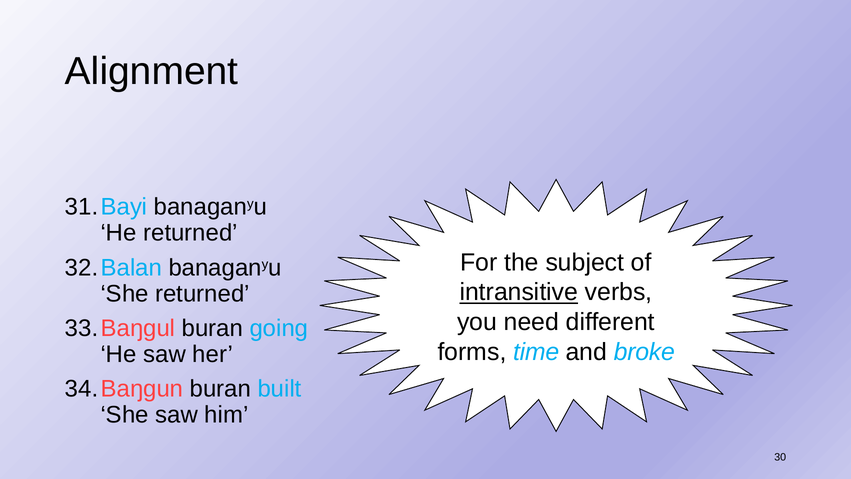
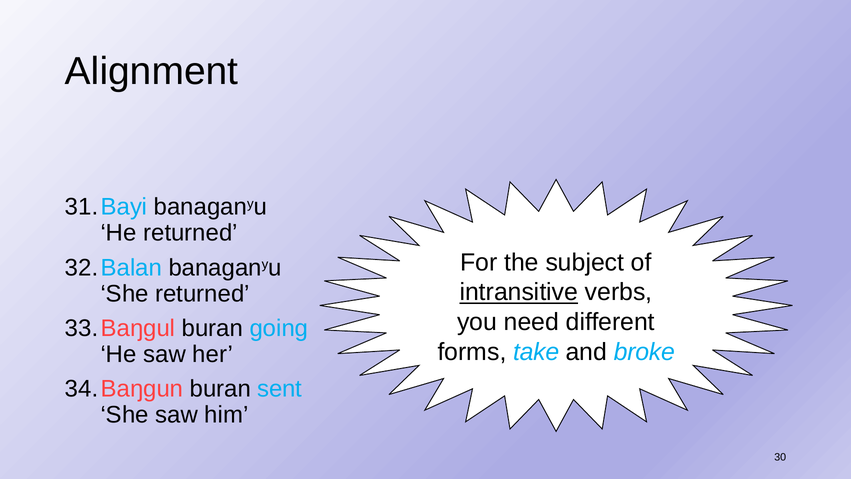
time: time -> take (536, 352)
built: built -> sent (280, 389)
